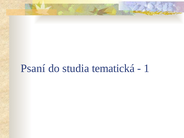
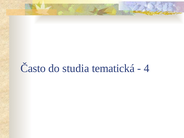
Psaní: Psaní -> Často (33, 68)
1: 1 -> 4 (147, 68)
